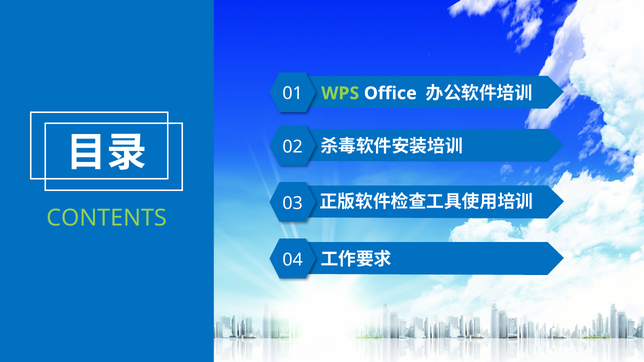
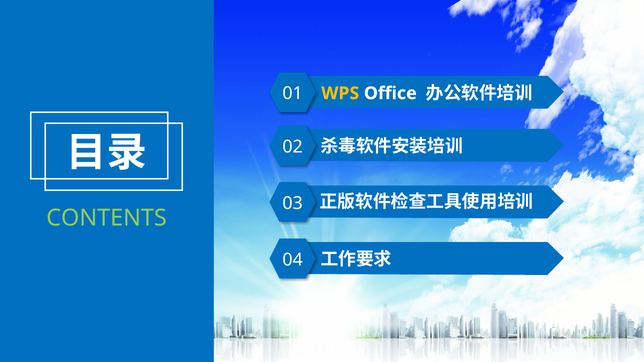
WPS colour: light green -> yellow (340, 93)
